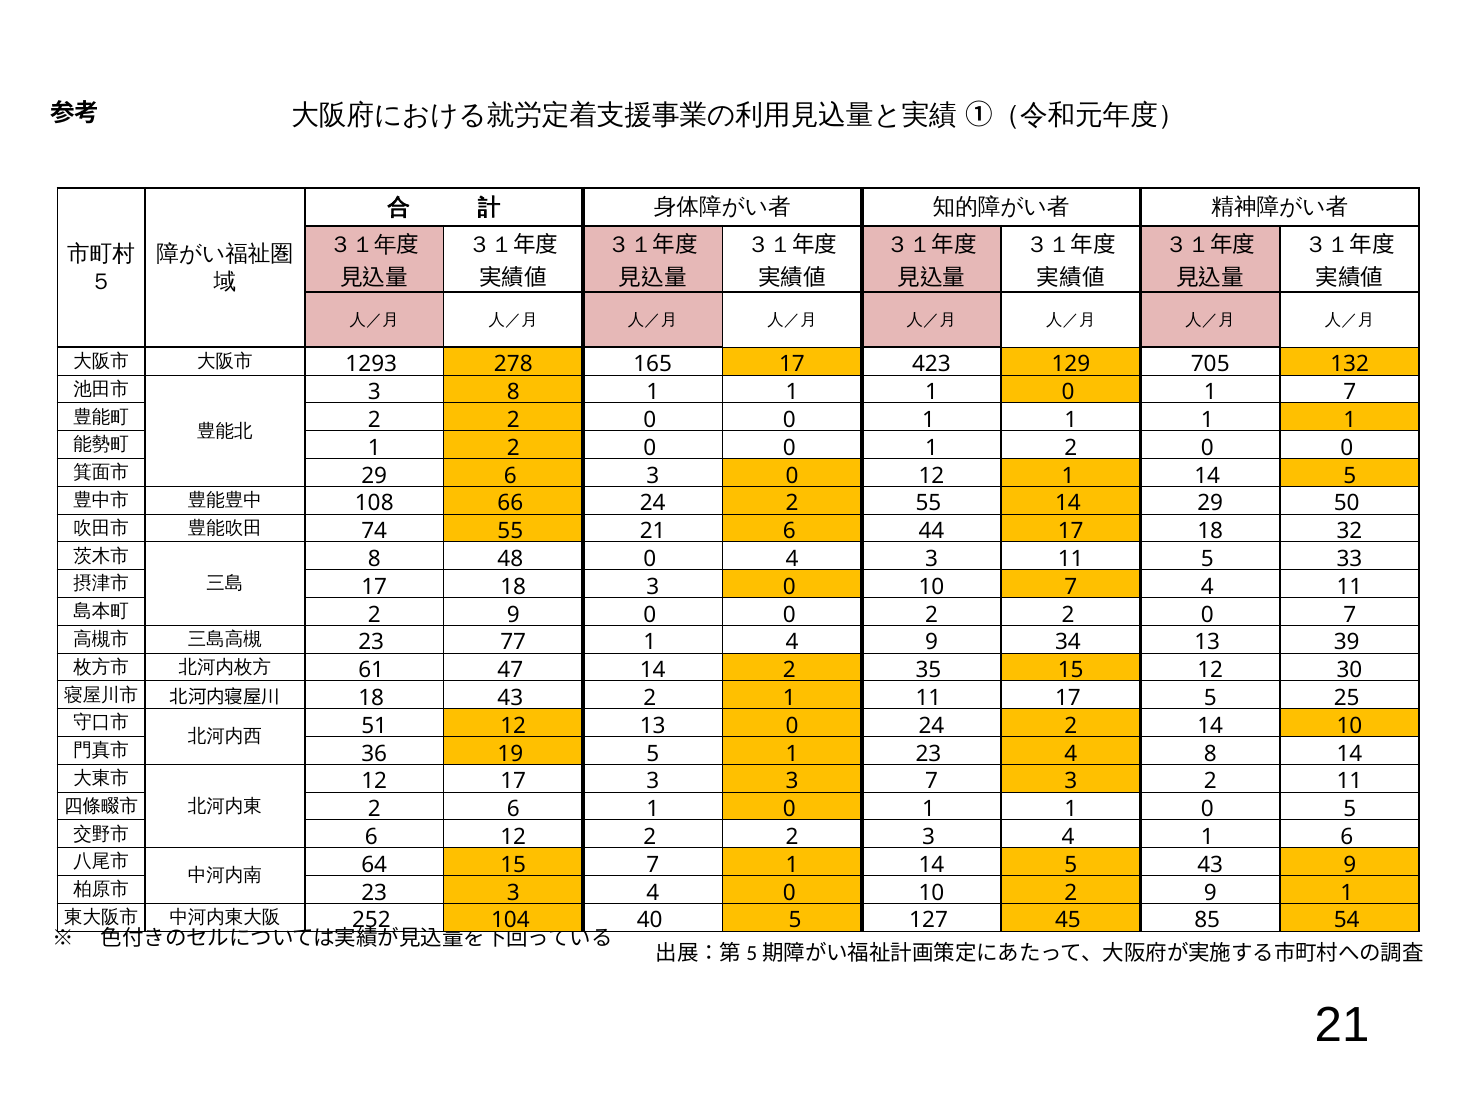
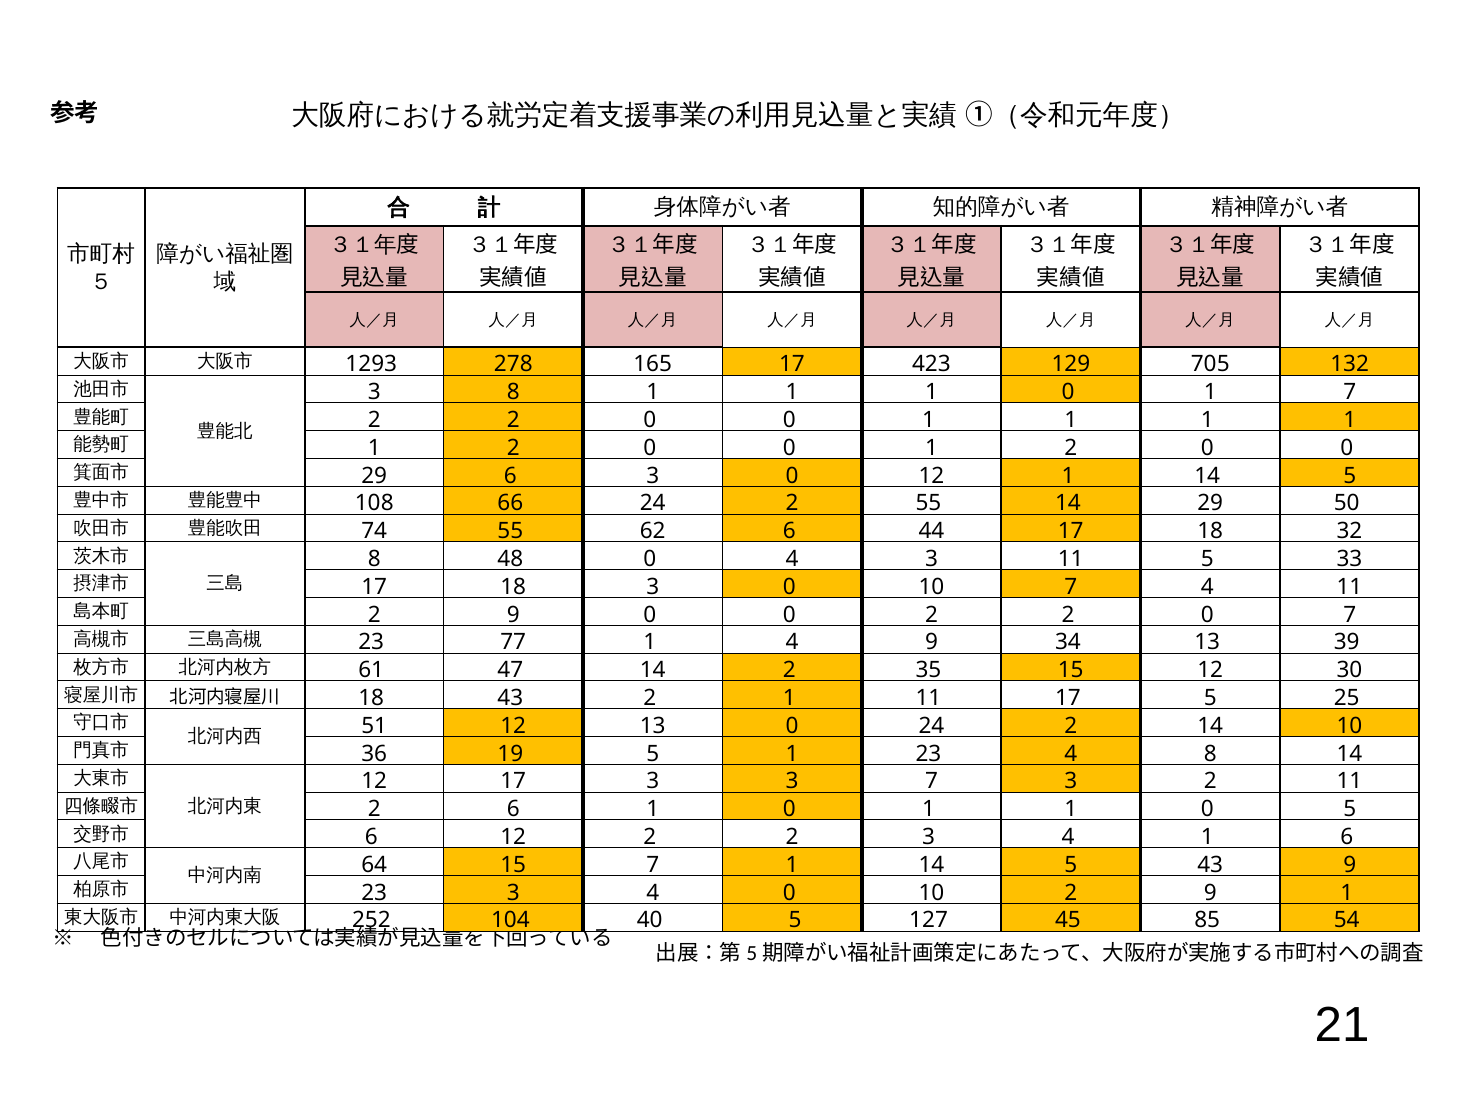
55 21: 21 -> 62 (653, 531)
